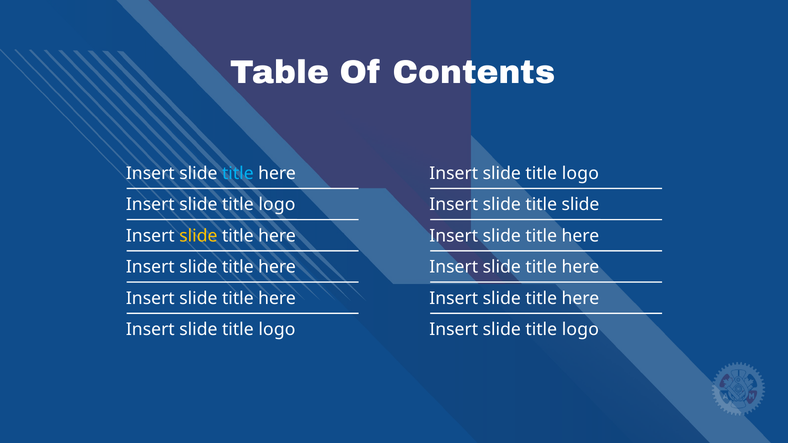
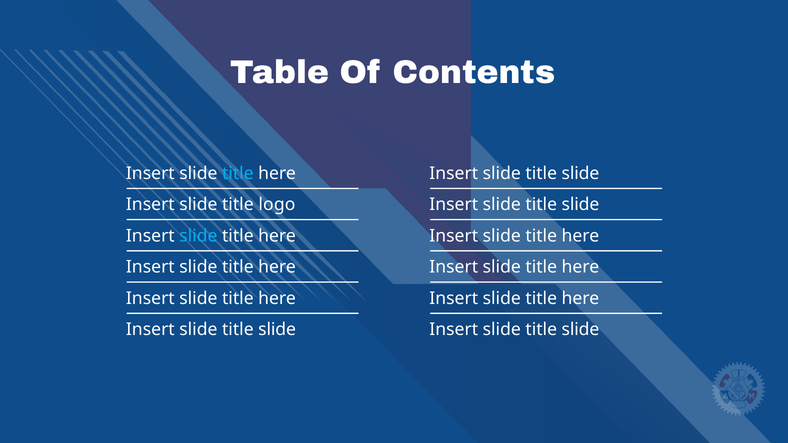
logo: logo -> slide (580, 173)
slide colour: yellow -> light blue (198, 236)
logo: logo -> slide (277, 330)
logo: logo -> slide (580, 330)
